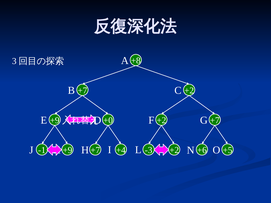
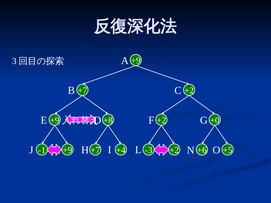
+8: +8 -> +9 (136, 61)
+0: +0 -> +8 (108, 120)
+2 +7: +7 -> +0 (215, 120)
